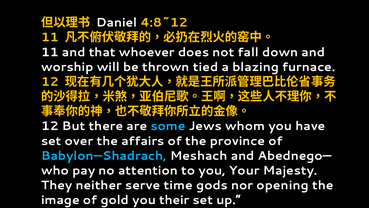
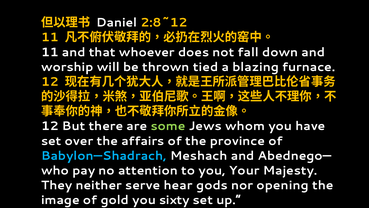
4:8~12: 4:8~12 -> 2:8~12 (164, 23)
some colour: light blue -> light green (168, 126)
time: time -> hear (178, 185)
their: their -> sixty (174, 200)
